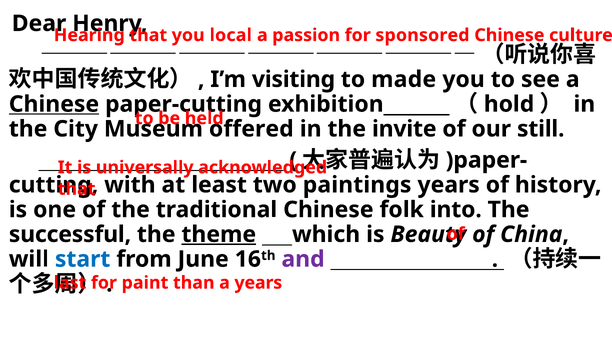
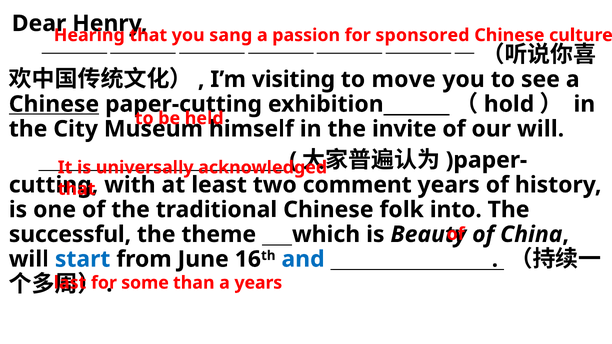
local: local -> sang (231, 35)
made: made -> move (404, 79)
offered: offered -> himself (251, 129)
our still: still -> will (541, 129)
paintings: paintings -> comment (357, 185)
theme underline: present -> none (219, 235)
and colour: purple -> blue (303, 259)
paint: paint -> some (145, 283)
